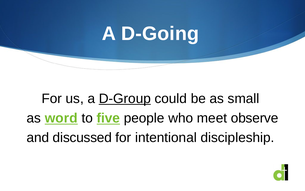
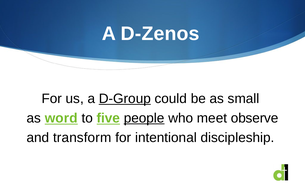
D-Going: D-Going -> D-Zenos (160, 33)
people underline: none -> present (144, 118)
discussed: discussed -> transform (82, 137)
